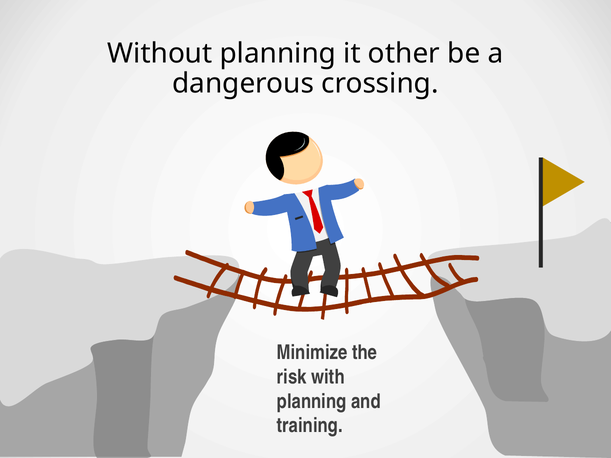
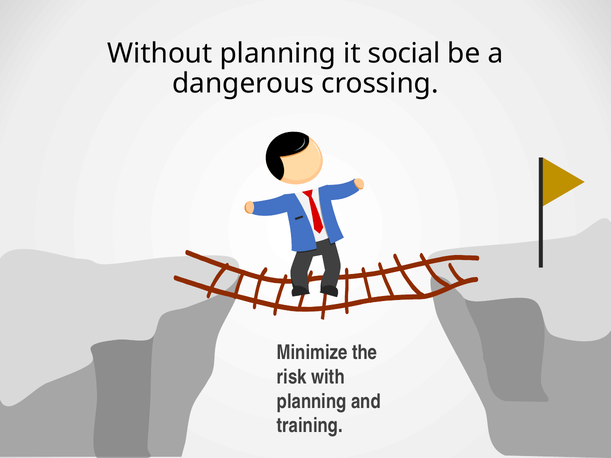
other: other -> social (404, 53)
